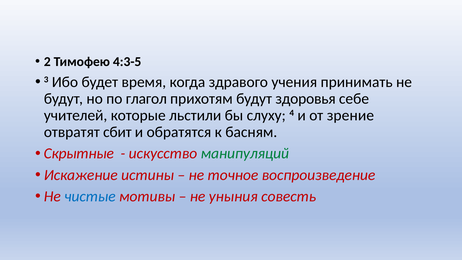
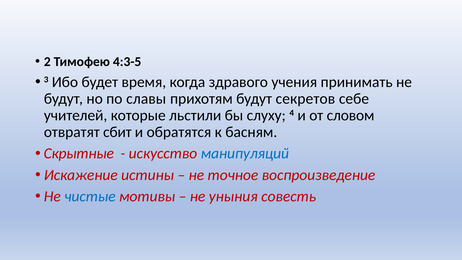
глагол: глагол -> славы (146, 99)
здоровья: здоровья -> секретов (305, 99)
зрение: зрение -> словом (351, 115)
манипуляций colour: green -> blue (245, 153)
